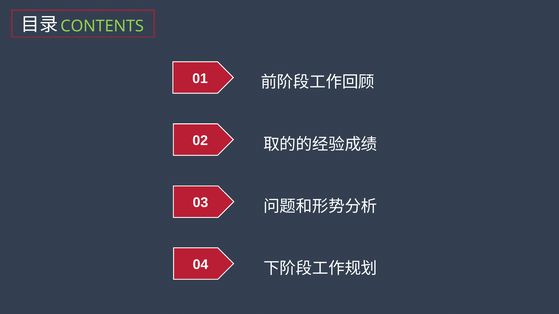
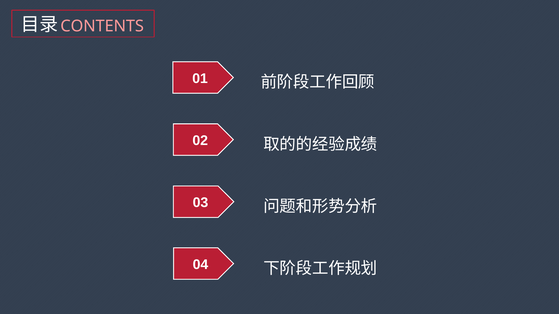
CONTENTS colour: light green -> pink (102, 26)
